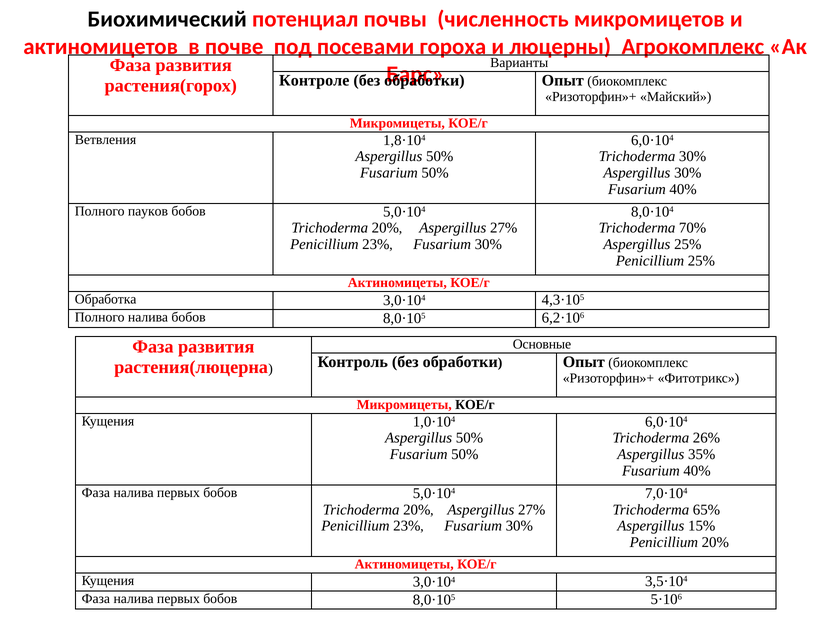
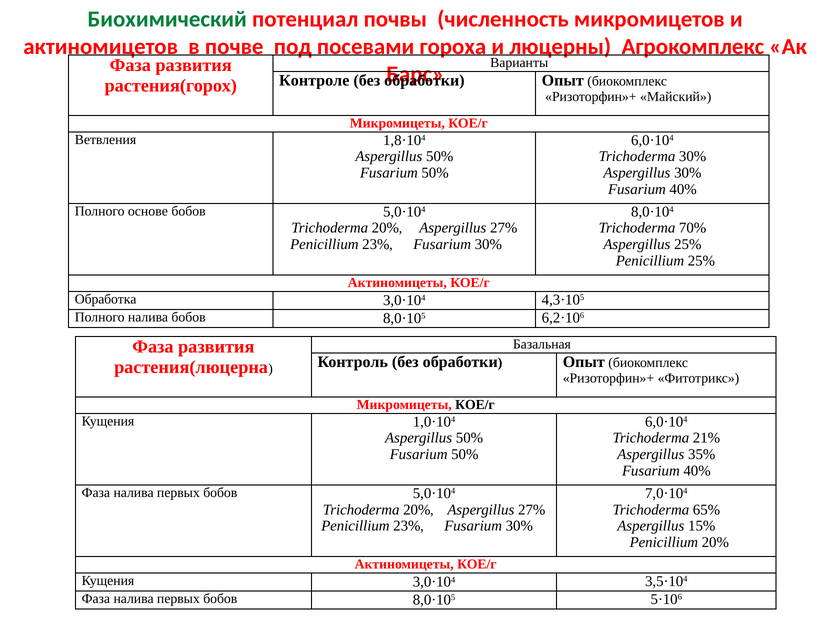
Биохимический colour: black -> green (167, 19)
пауков: пауков -> основе (148, 211)
Основные: Основные -> Базальная (542, 344)
26%: 26% -> 21% (707, 438)
